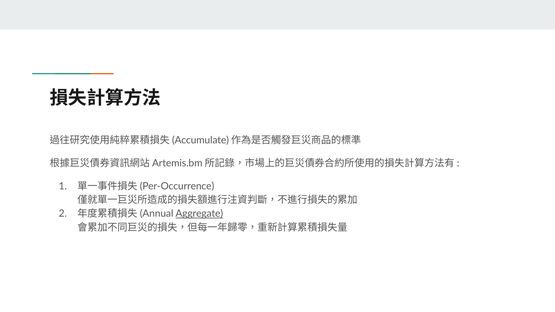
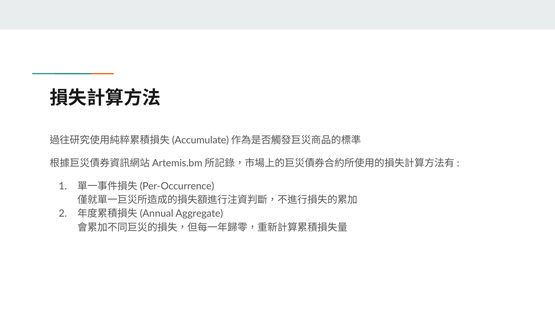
Aggregate underline: present -> none (199, 214)
